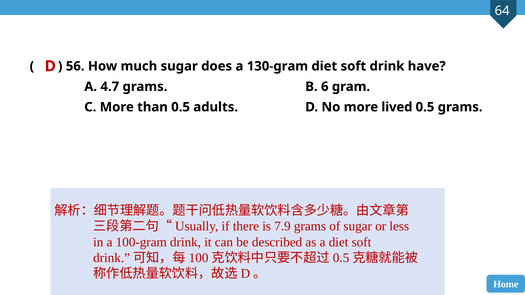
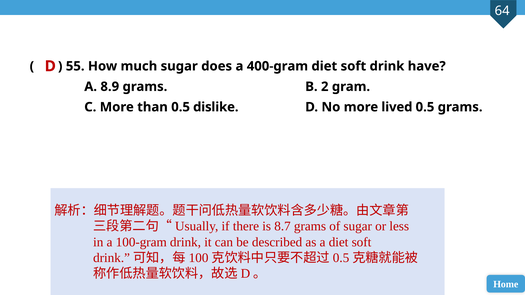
56: 56 -> 55 (75, 66)
130-gram: 130-gram -> 400-gram (277, 66)
4.7: 4.7 -> 8.9 (110, 87)
6: 6 -> 2 (325, 87)
adults: adults -> dislike (216, 107)
7.9: 7.9 -> 8.7 (282, 227)
